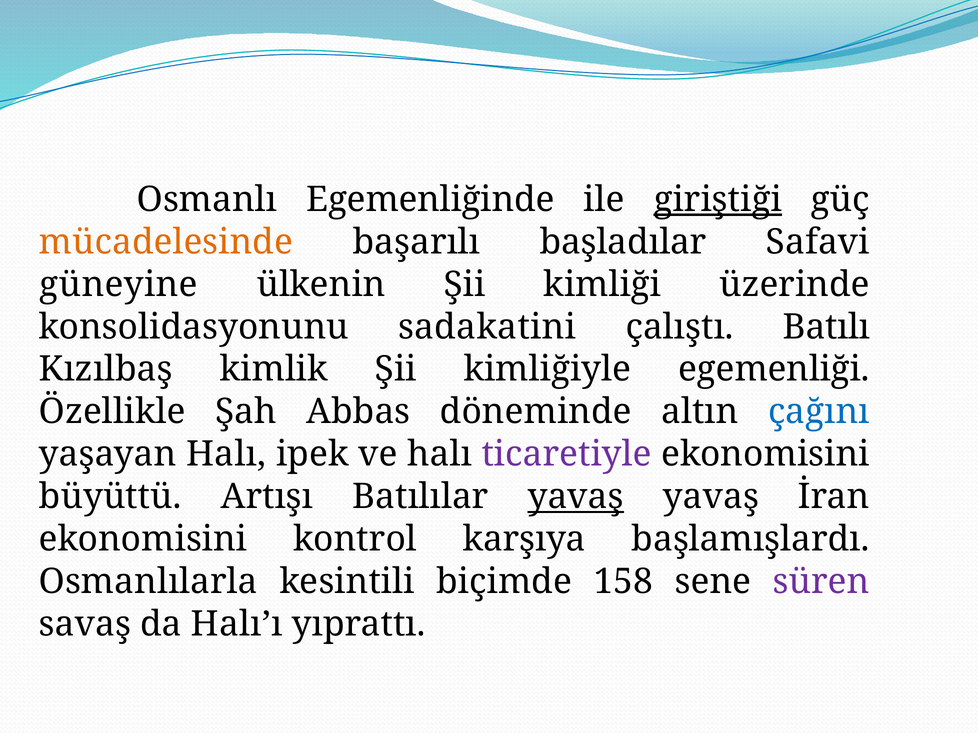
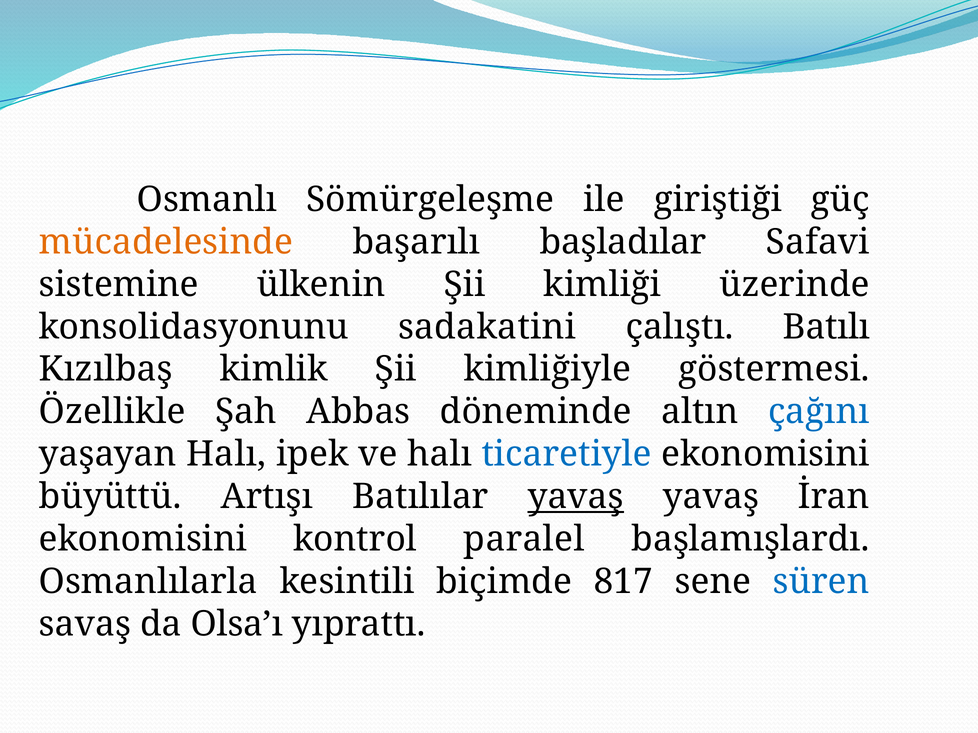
Egemenliğinde: Egemenliğinde -> Sömürgeleşme (430, 200)
giriştiği underline: present -> none (718, 200)
güneyine: güneyine -> sistemine (119, 285)
egemenliği: egemenliği -> göstermesi (774, 370)
ticaretiyle colour: purple -> blue (567, 455)
karşıya: karşıya -> paralel (524, 539)
158: 158 -> 817 (623, 582)
süren colour: purple -> blue (821, 582)
Halı’ı: Halı’ı -> Olsa’ı (237, 624)
